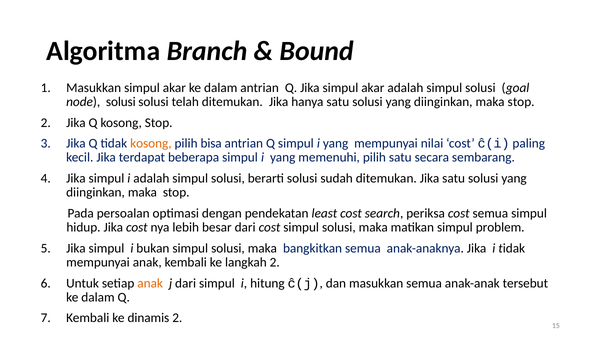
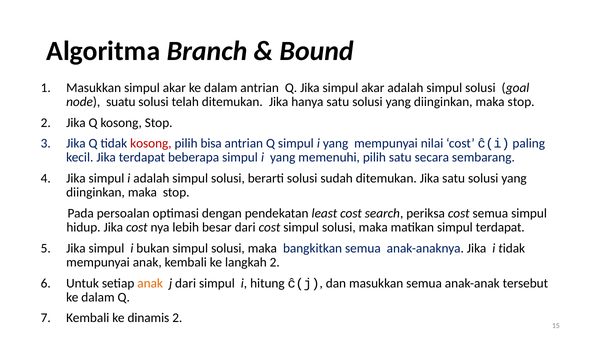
node solusi: solusi -> suatu (121, 102)
kosong colour: orange -> red (151, 143)
simpul problem: problem -> terdapat (500, 227)
